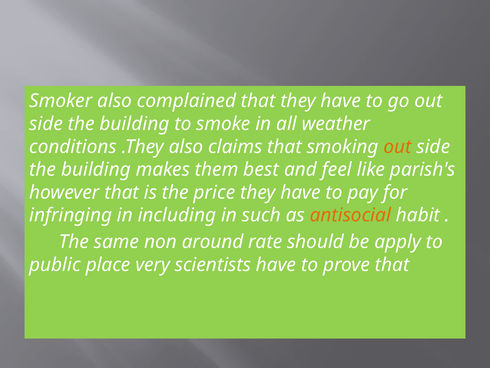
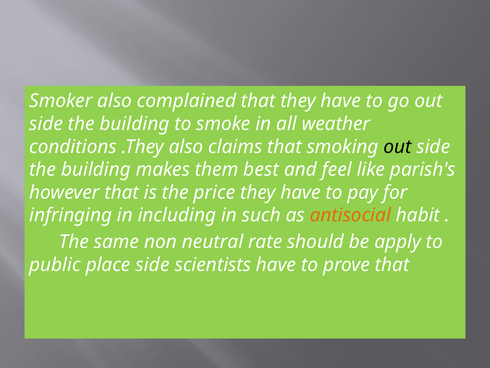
out colour: orange -> black (398, 147)
around: around -> neutral (213, 242)
place very: very -> side (153, 264)
